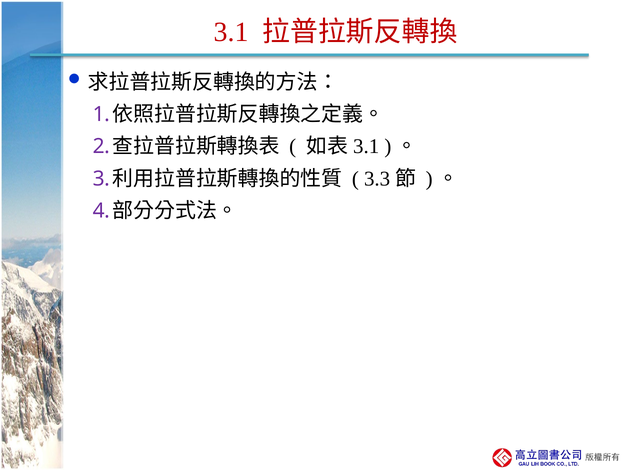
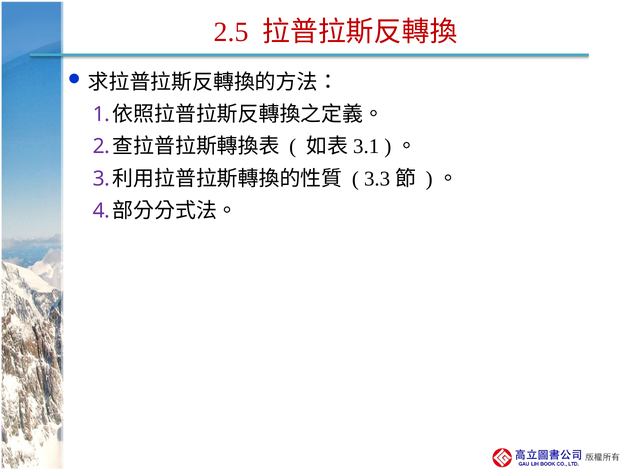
3.1: 3.1 -> 2.5 (231, 32)
